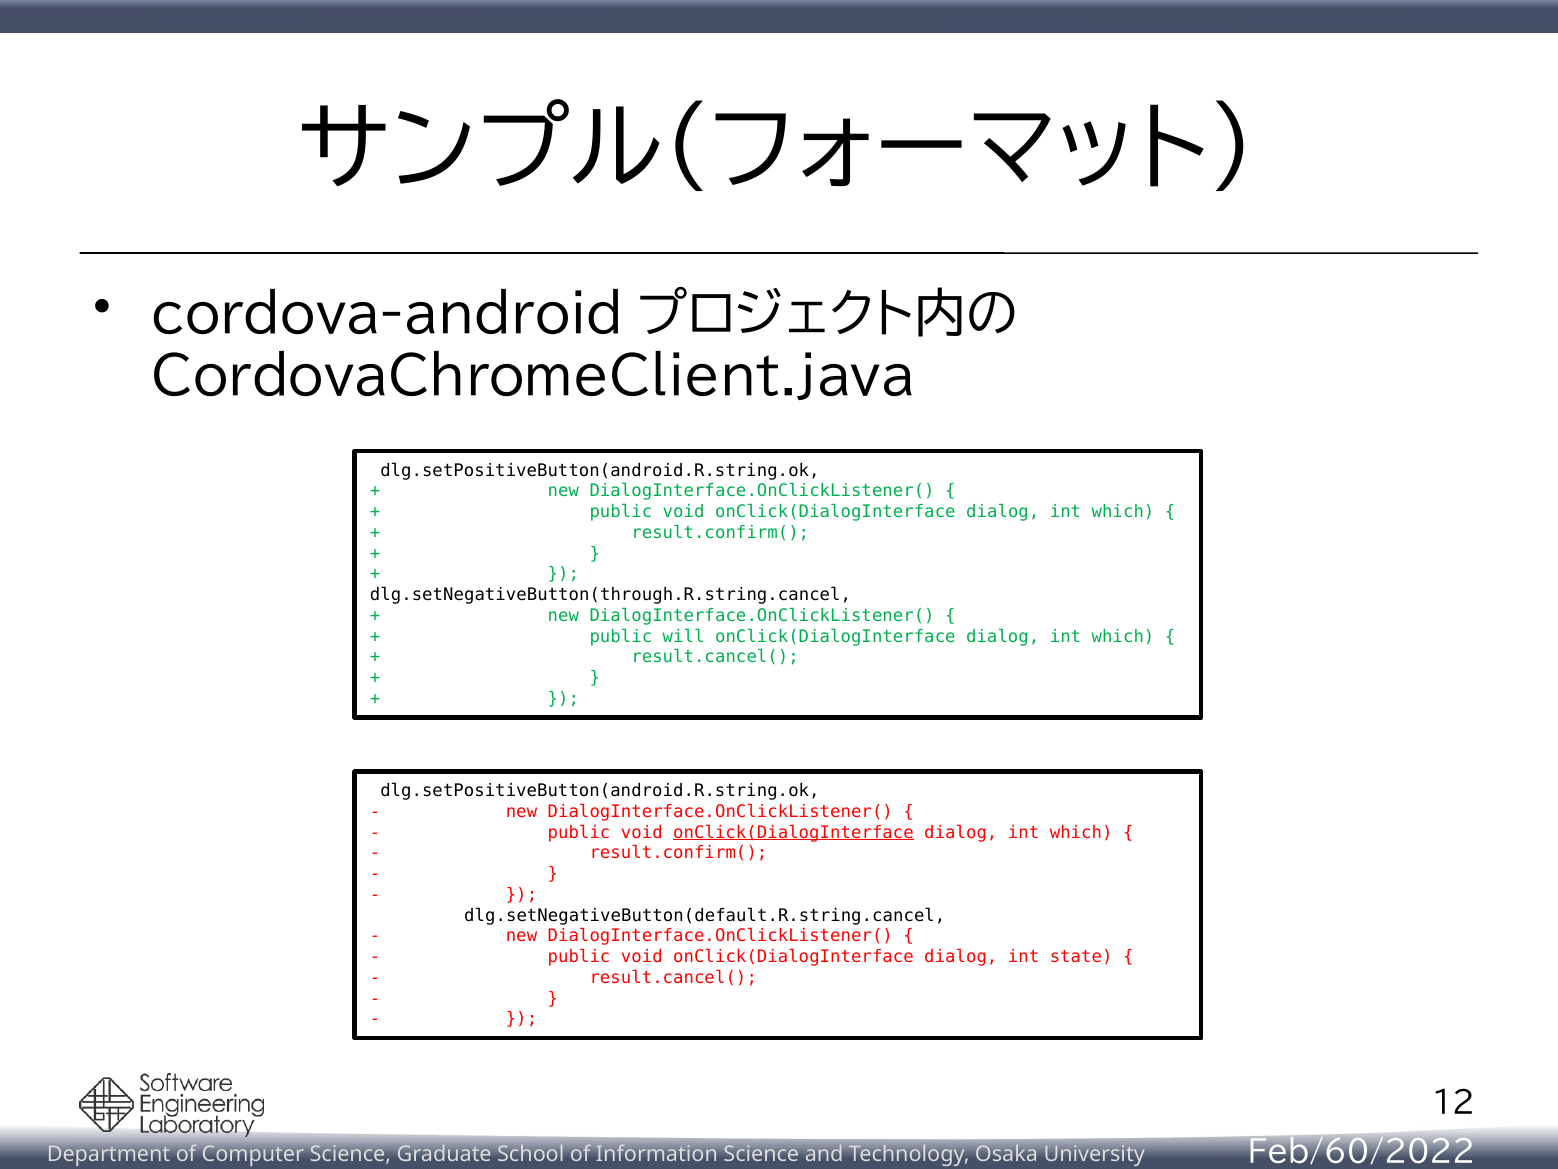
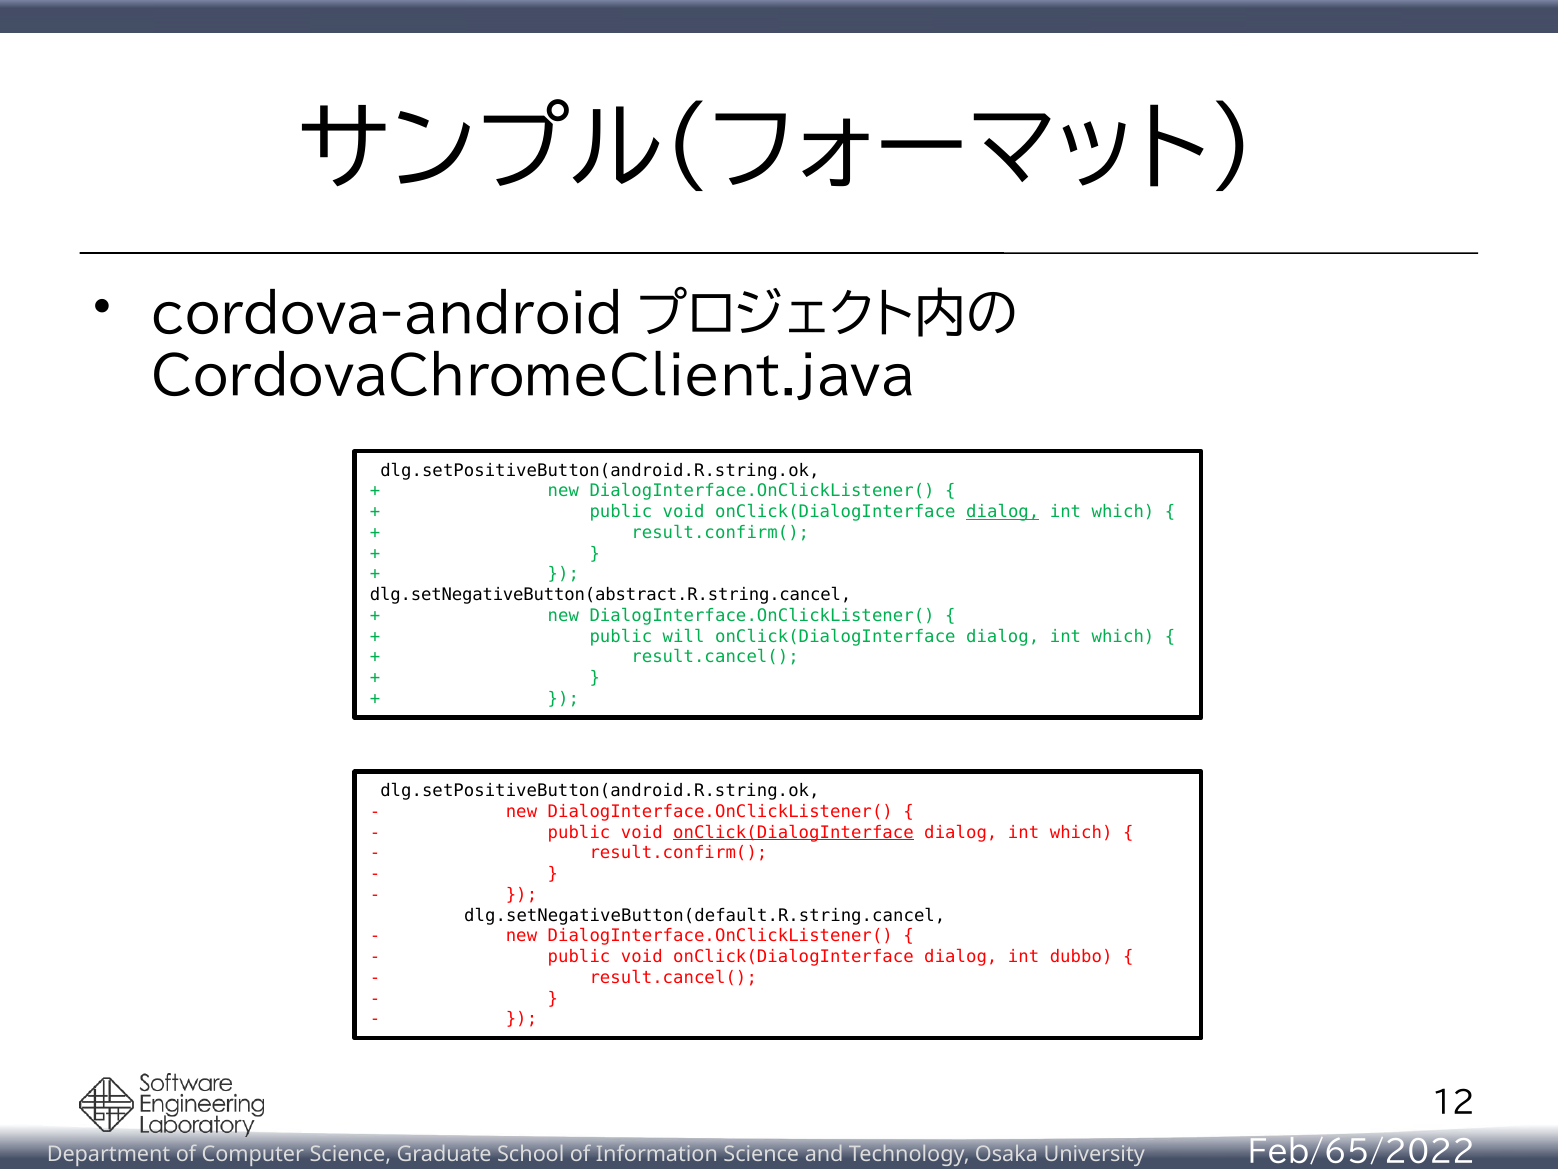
dialog underline: none -> present (1003, 512)
dlg.setNegativeButton(through.R.string.cancel: dlg.setNegativeButton(through.R.string.cancel -> dlg.setNegativeButton(abstract.R.string.cancel (611, 595)
state: state -> dubbo (1081, 956)
Feb/60/2022: Feb/60/2022 -> Feb/65/2022 (1361, 1152)
